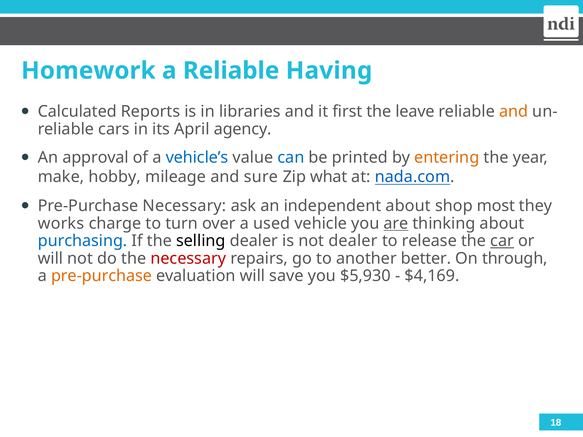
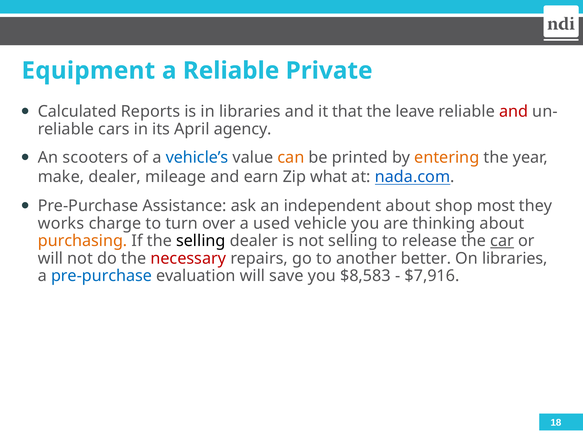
Homework: Homework -> Equipment (88, 71)
Having: Having -> Private (329, 71)
first: first -> that (347, 112)
and colour: orange -> red (514, 112)
approval: approval -> scooters (95, 158)
can colour: blue -> orange (291, 158)
make hobby: hobby -> dealer (115, 177)
sure: sure -> earn (261, 177)
Pre-Purchase Necessary: Necessary -> Assistance (185, 206)
are underline: present -> none (396, 223)
purchasing colour: blue -> orange (83, 241)
not dealer: dealer -> selling (353, 241)
On through: through -> libraries (515, 258)
pre-purchase colour: orange -> blue (102, 276)
$5,930: $5,930 -> $8,583 (365, 276)
$4,169: $4,169 -> $7,916 (432, 276)
